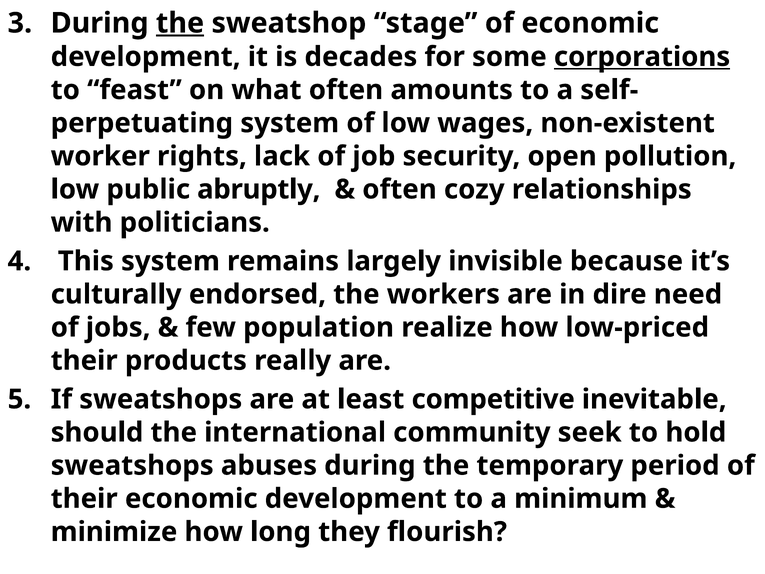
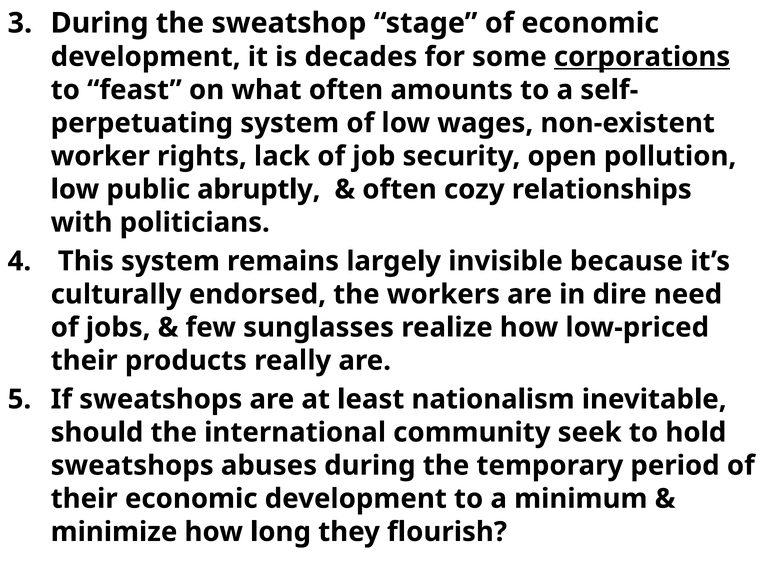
the underline: present -> none (180, 23)
population: population -> sunglasses (319, 327)
competitive: competitive -> nationalism (493, 399)
